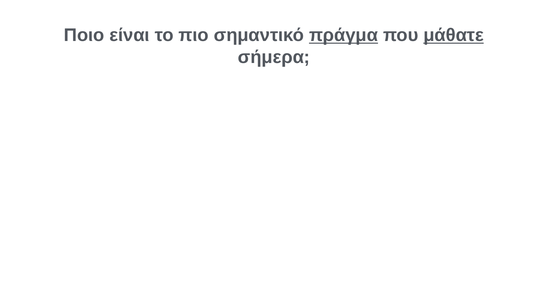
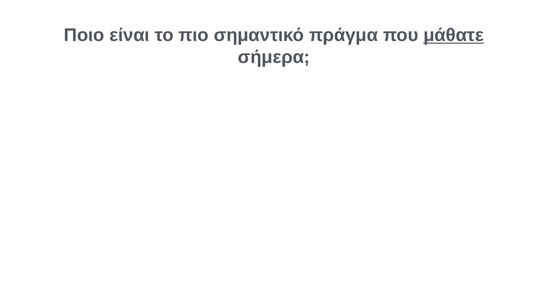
πράγμα underline: present -> none (344, 35)
